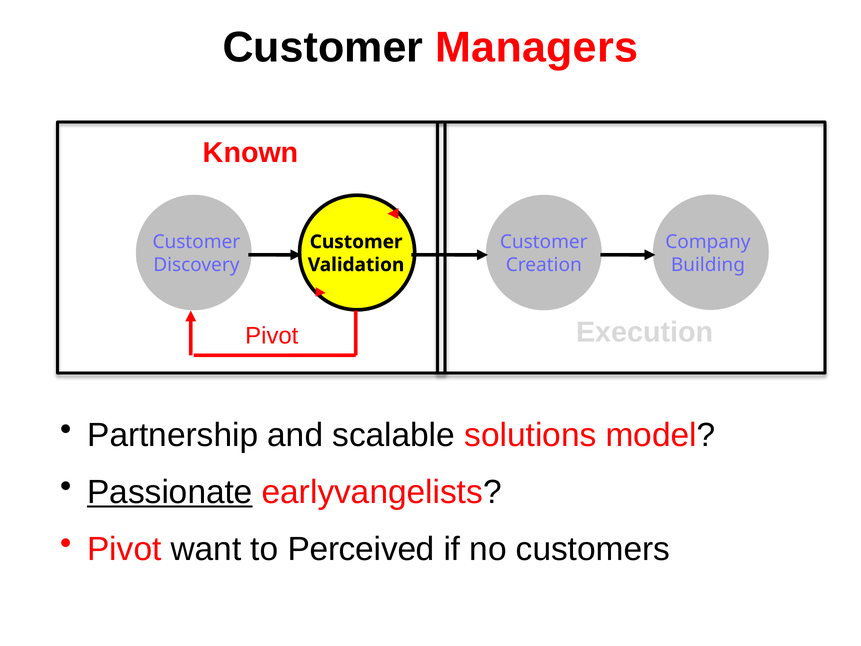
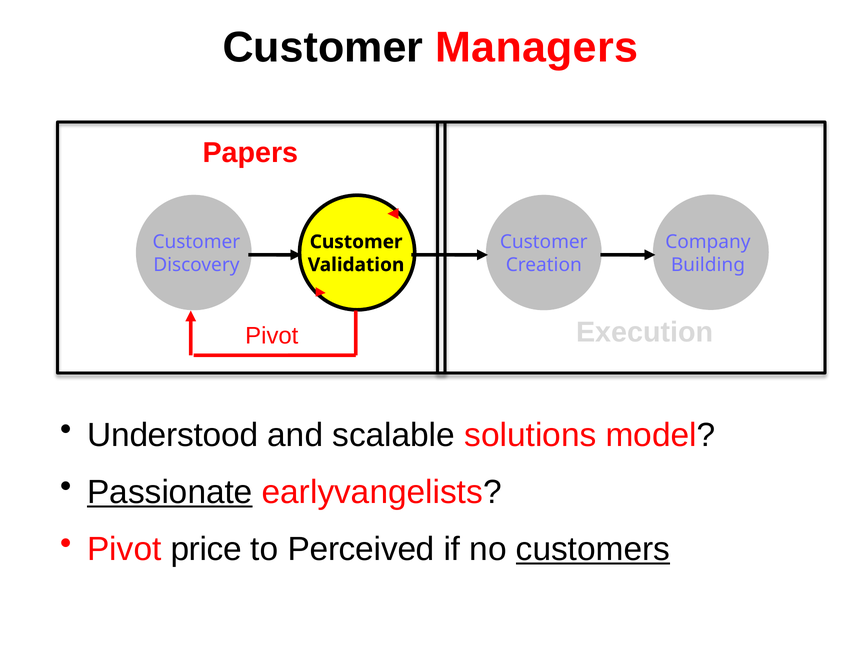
Known: Known -> Papers (251, 153)
Partnership: Partnership -> Understood (173, 435)
want: want -> price (206, 549)
customers underline: none -> present (593, 549)
